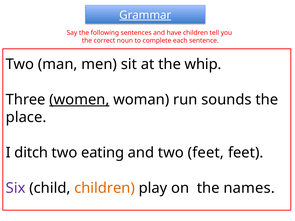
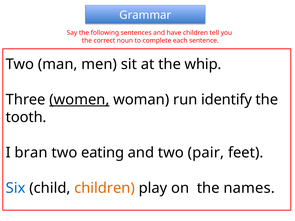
Grammar underline: present -> none (145, 15)
sounds: sounds -> identify (227, 100)
place: place -> tooth (26, 117)
ditch: ditch -> bran (31, 153)
two feet: feet -> pair (206, 153)
Six colour: purple -> blue (16, 188)
